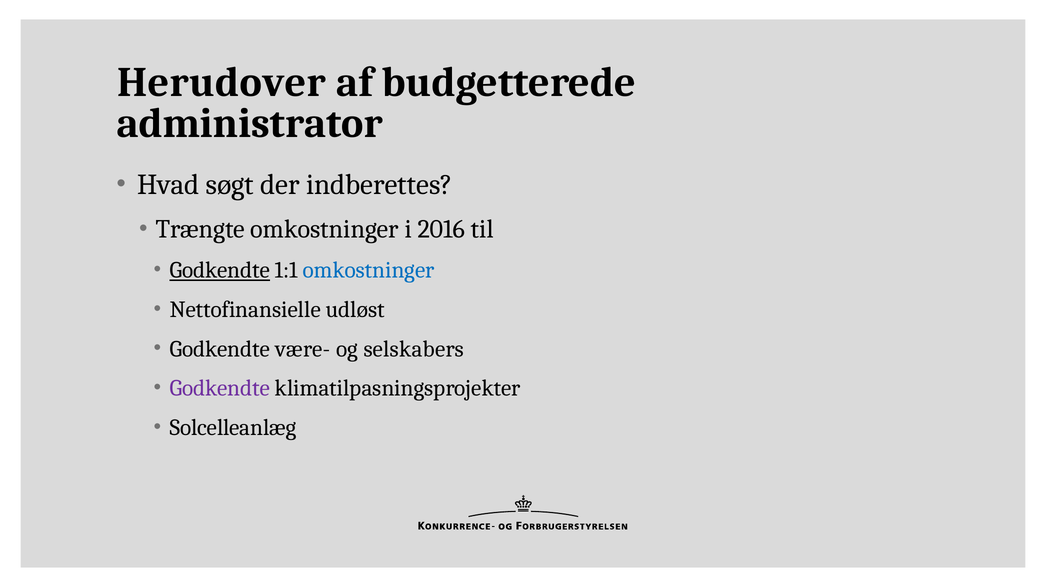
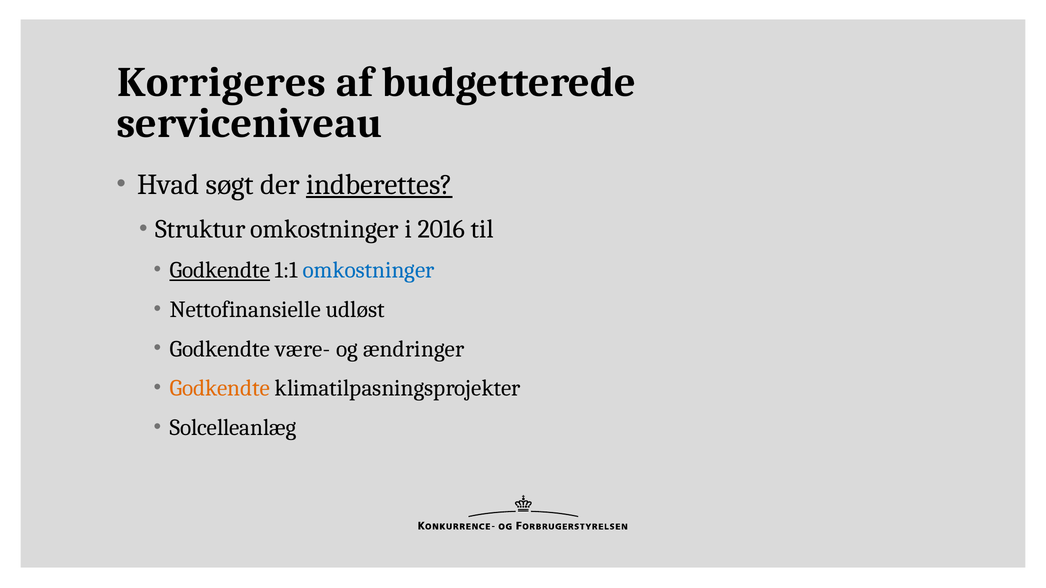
Herudover: Herudover -> Korrigeres (222, 82)
administrator: administrator -> serviceniveau (250, 123)
indberettes underline: none -> present (379, 185)
Trængte: Trængte -> Struktur (200, 230)
selskabers: selskabers -> ændringer (414, 349)
Godkendte colour: purple -> orange (220, 389)
